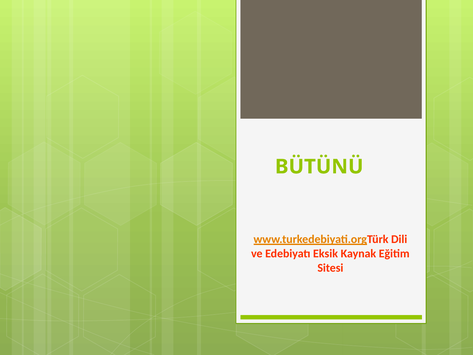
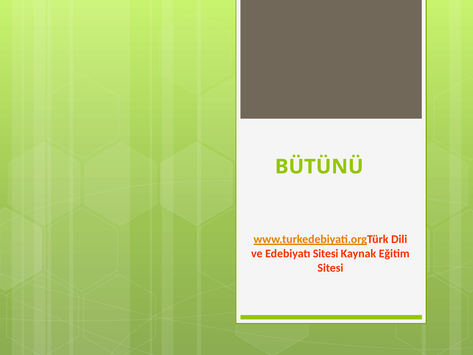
Edebiyatı Eksik: Eksik -> Sitesi (326, 253)
